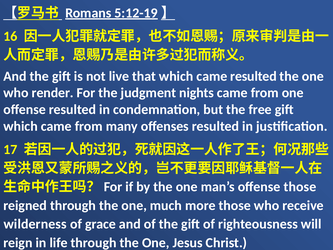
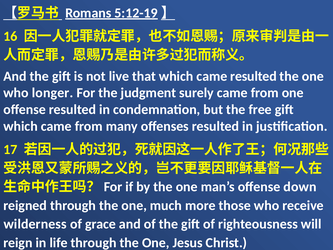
render: render -> longer (53, 93)
nights: nights -> surely (196, 93)
offense those: those -> down (300, 187)
